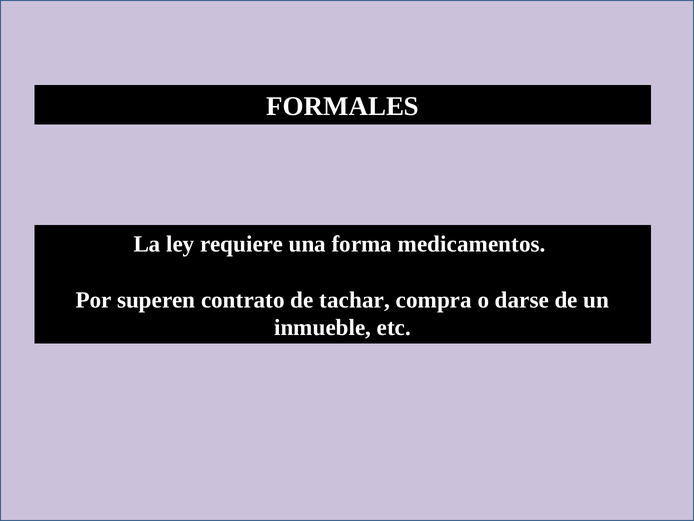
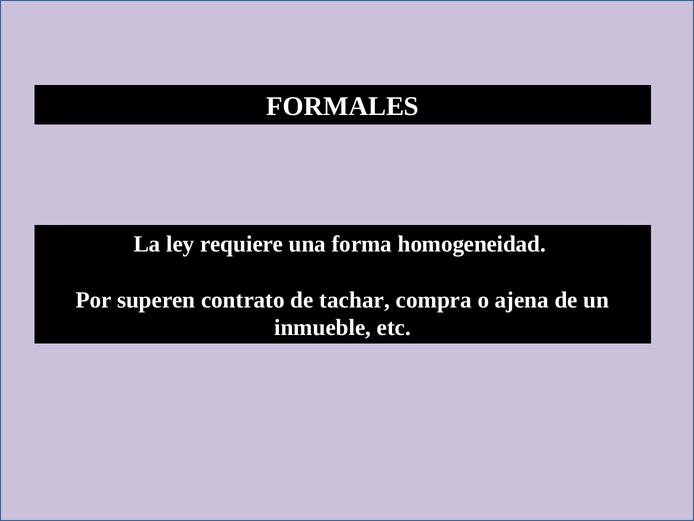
medicamentos: medicamentos -> homogeneidad (472, 244)
darse: darse -> ajena (522, 300)
